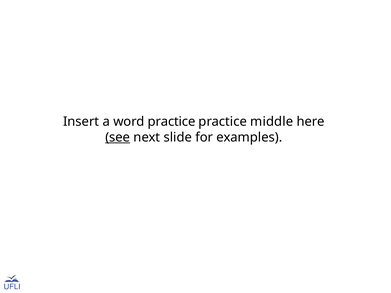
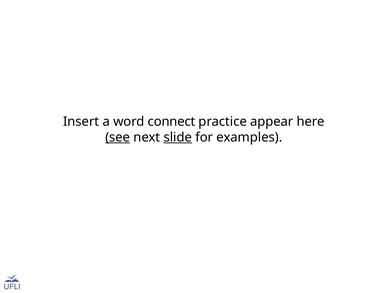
word practice: practice -> connect (172, 122)
middle: middle -> appear (272, 122)
slide underline: none -> present (178, 137)
